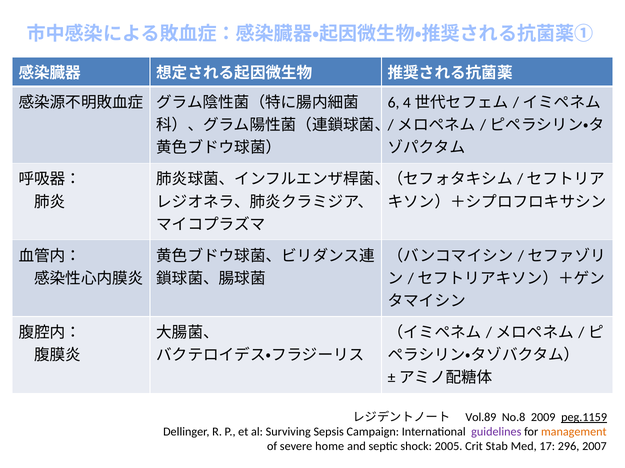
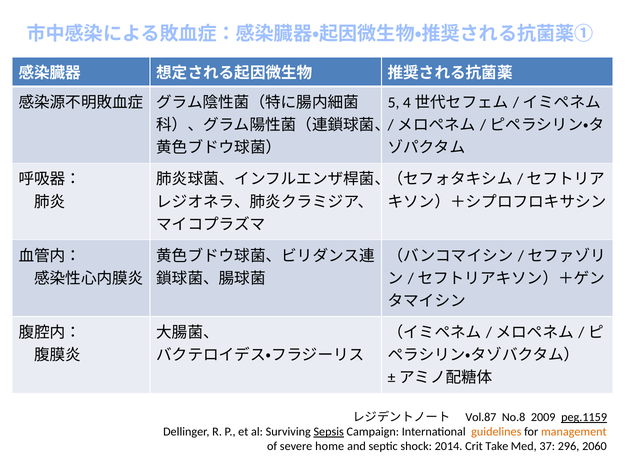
6: 6 -> 5 (394, 103)
Vol.89: Vol.89 -> Vol.87 (481, 418)
Sepsis underline: none -> present (329, 432)
guidelines colour: purple -> orange (496, 432)
2005: 2005 -> 2014 (449, 447)
Stab: Stab -> Take (497, 447)
17: 17 -> 37 (547, 447)
2007: 2007 -> 2060 (594, 447)
